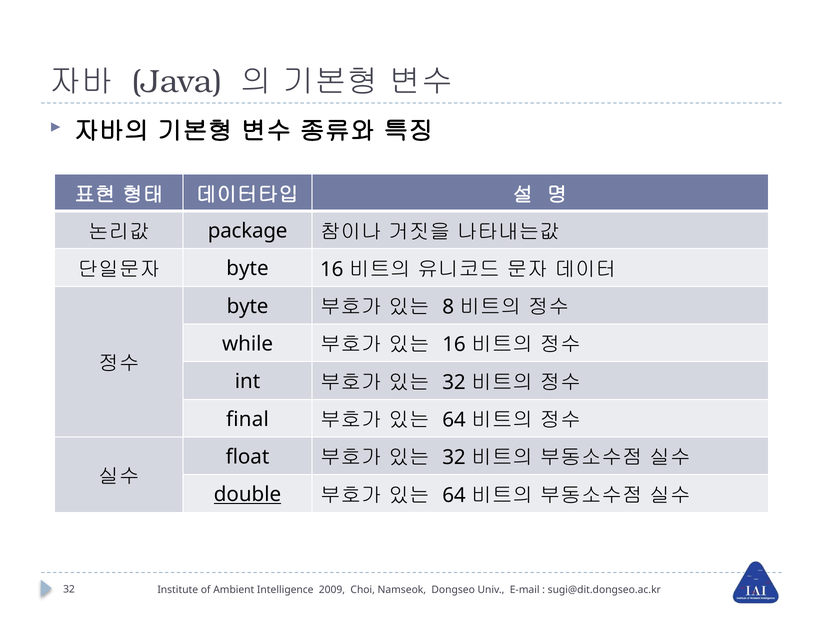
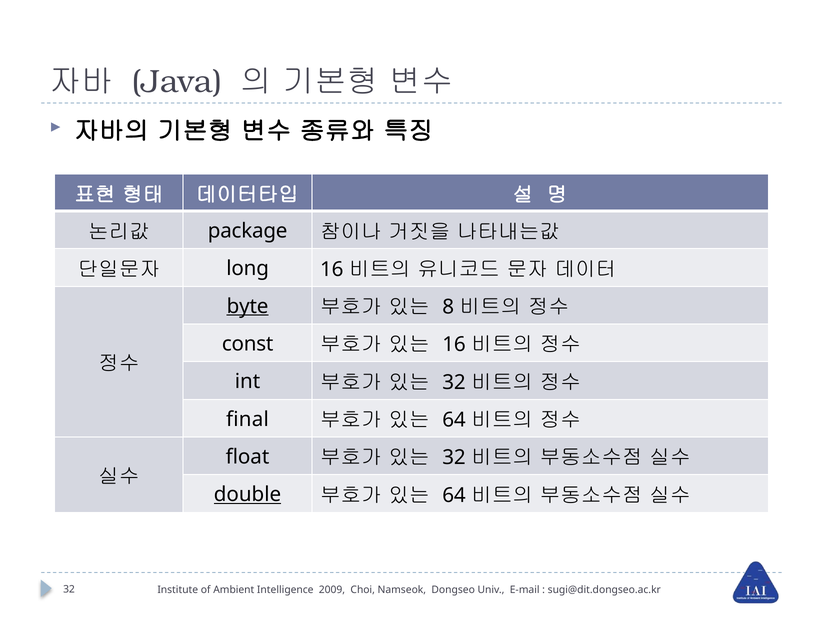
byte: byte -> long (248, 268)
byte underline: none -> present (248, 306)
while: while -> const (248, 344)
